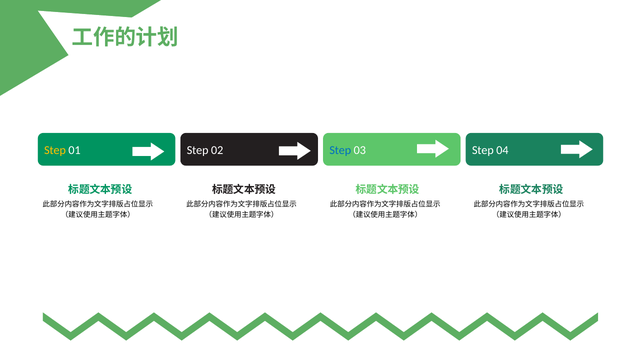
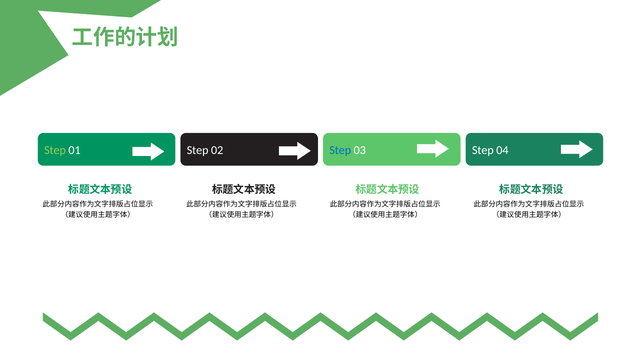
Step colour: yellow -> light green (55, 150)
